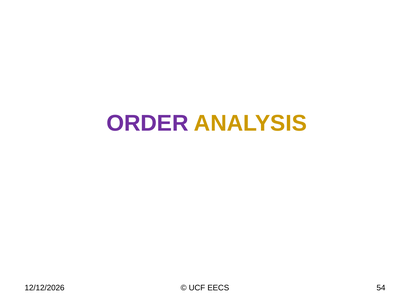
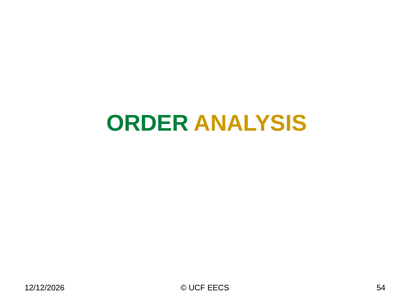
ORDER colour: purple -> green (147, 123)
